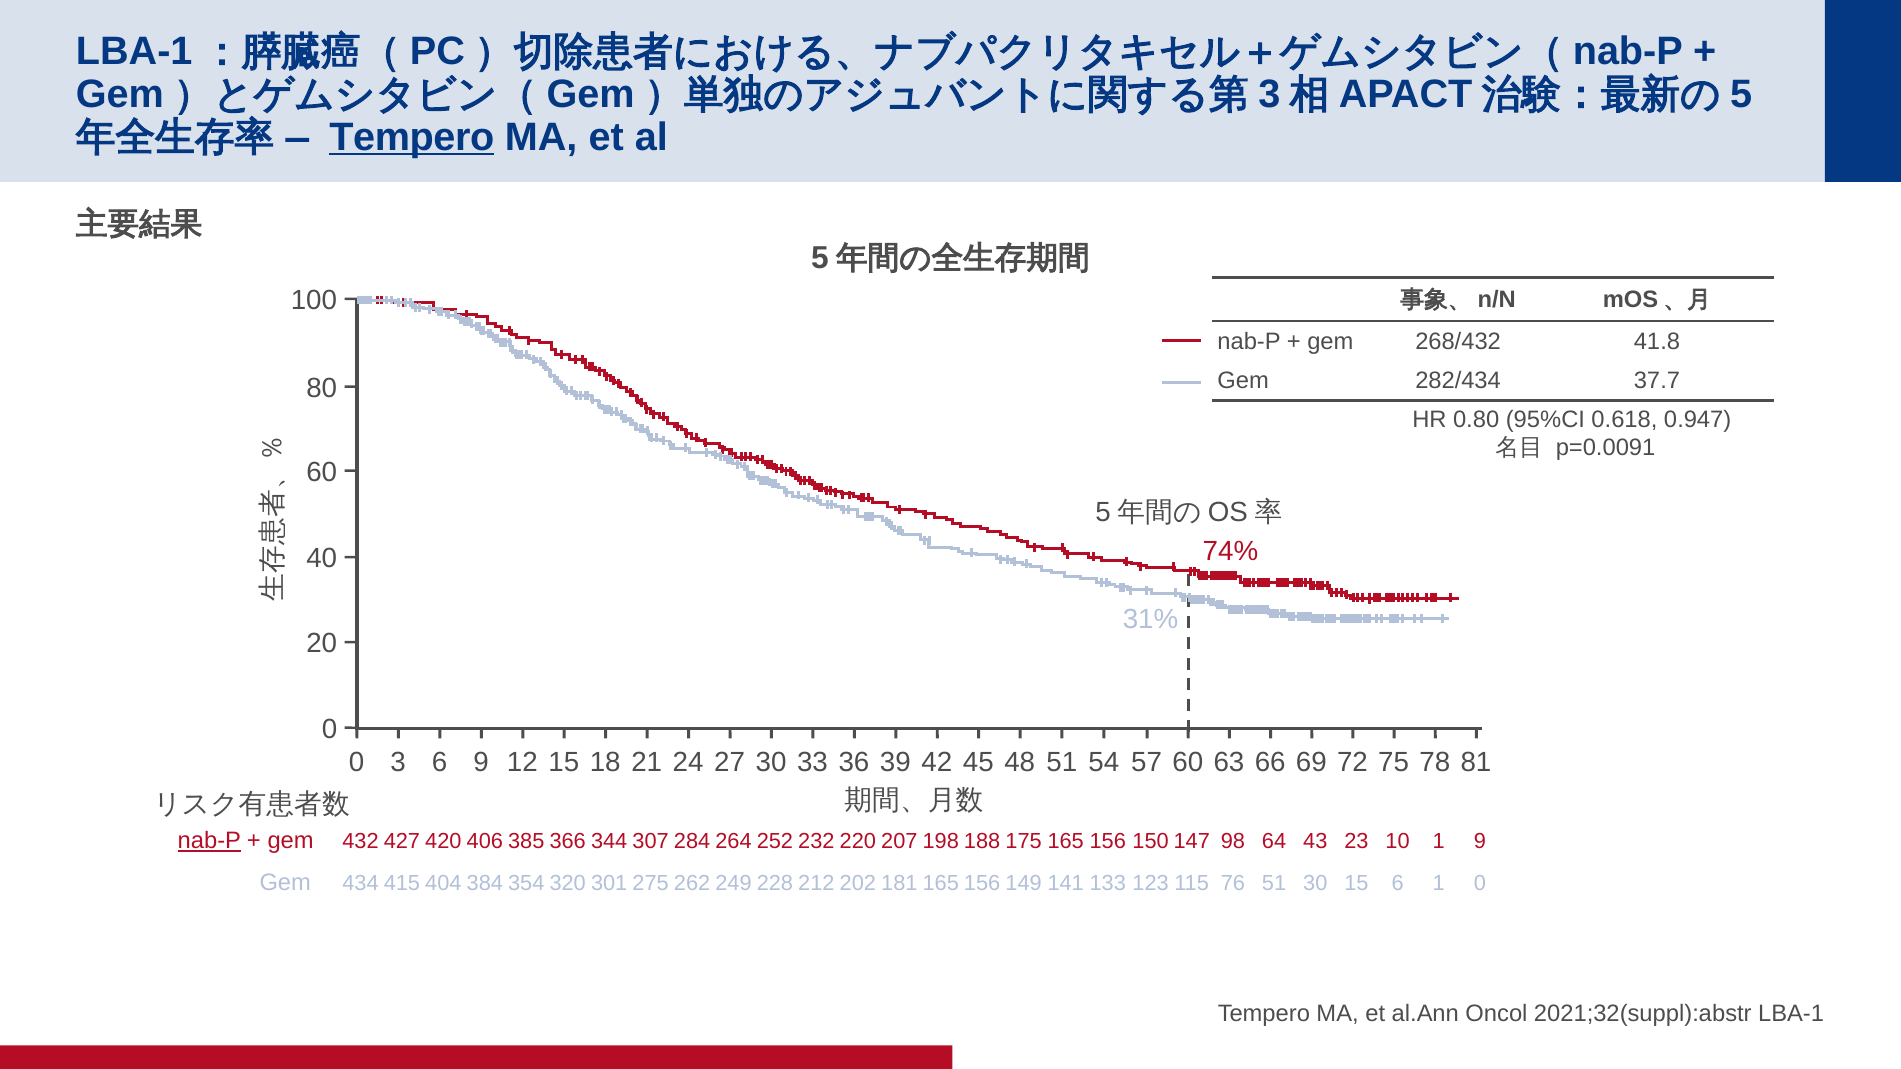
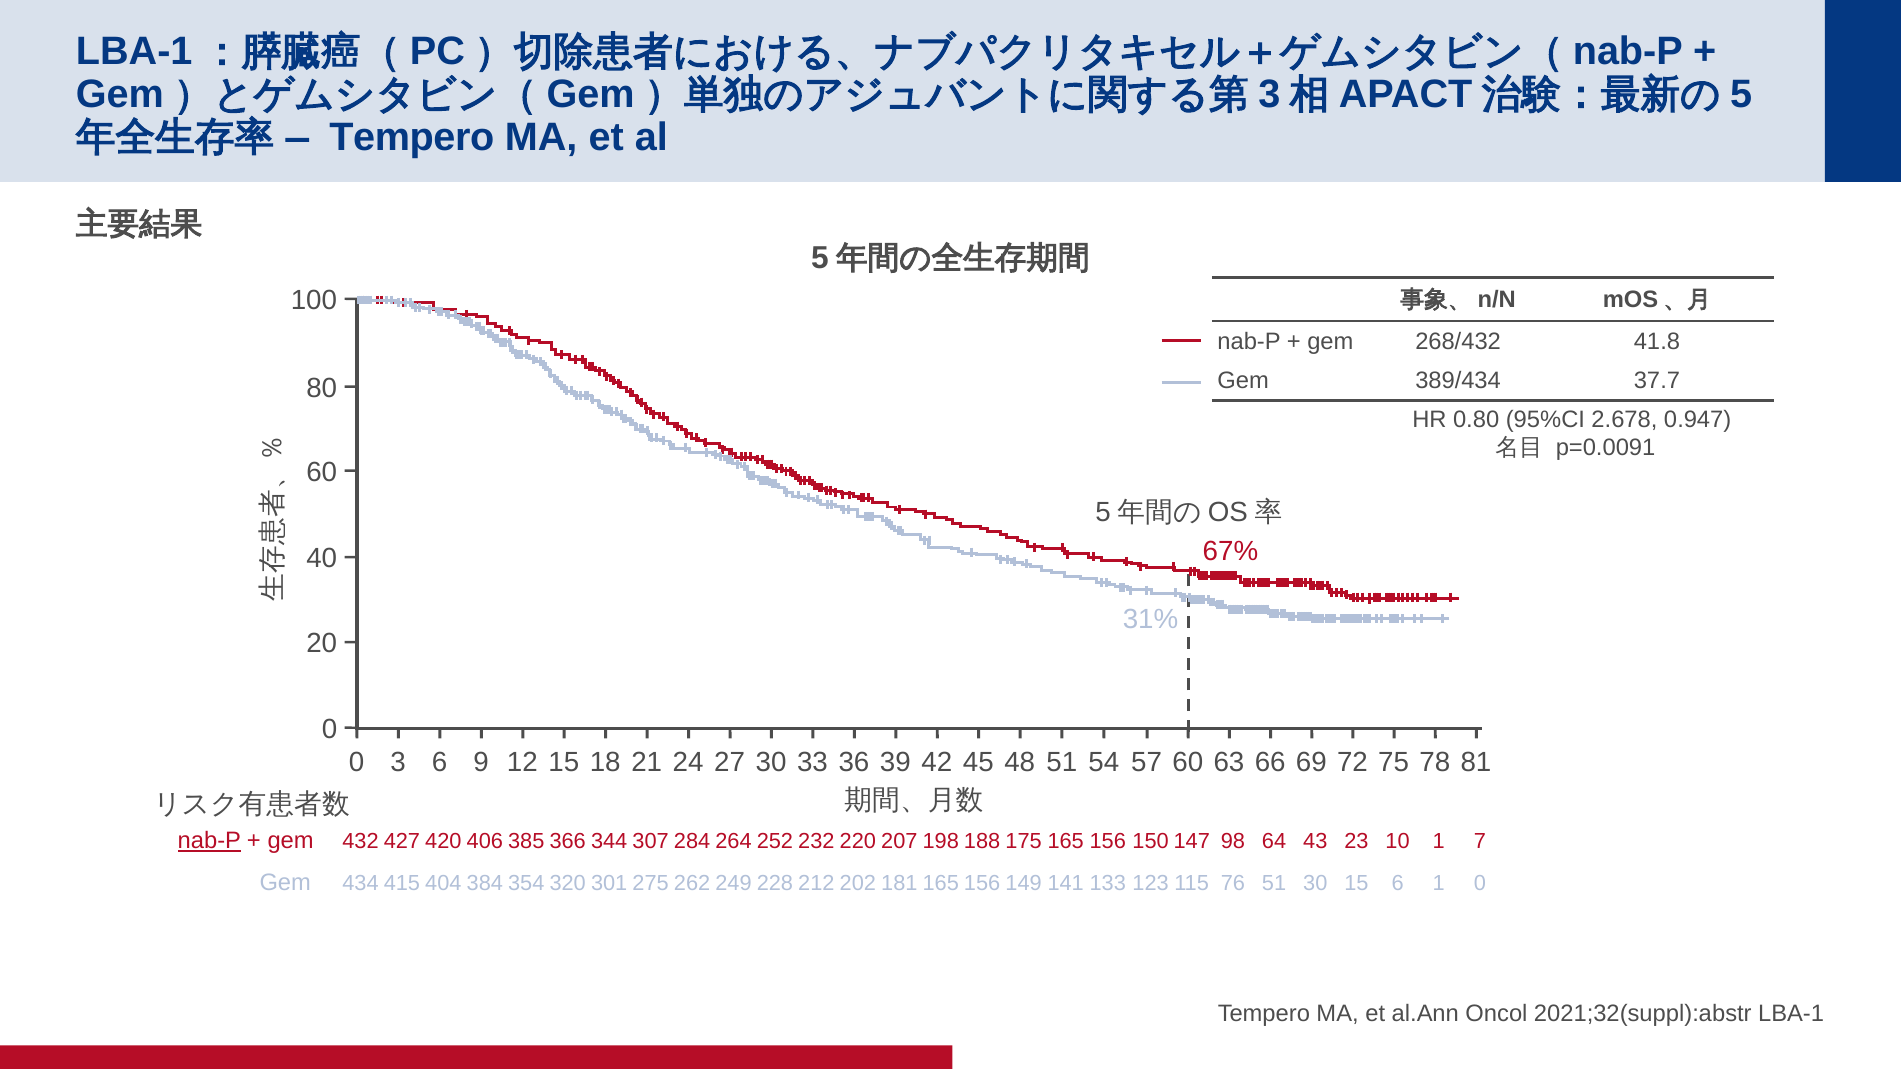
Tempero underline: present -> none (412, 137)
282/434: 282/434 -> 389/434 (1458, 381)
0.618: 0.618 -> 2.678 (1624, 420)
74%: 74% -> 67% (1230, 552)
432 9: 9 -> 7 (1480, 841)
